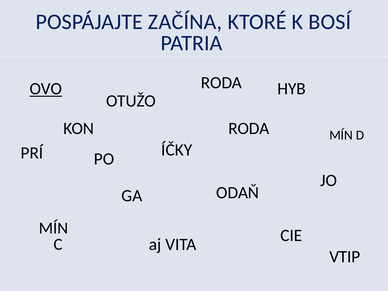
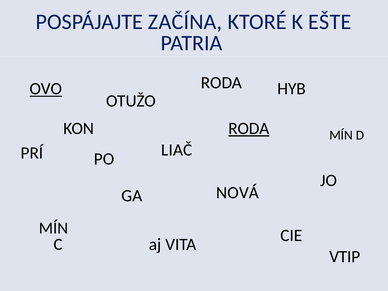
BOSÍ: BOSÍ -> EŠTE (330, 22)
RODA underline: none -> present (249, 128)
ÍČKY: ÍČKY -> LIAČ (177, 150)
ODAŇ: ODAŇ -> NOVÁ (238, 193)
